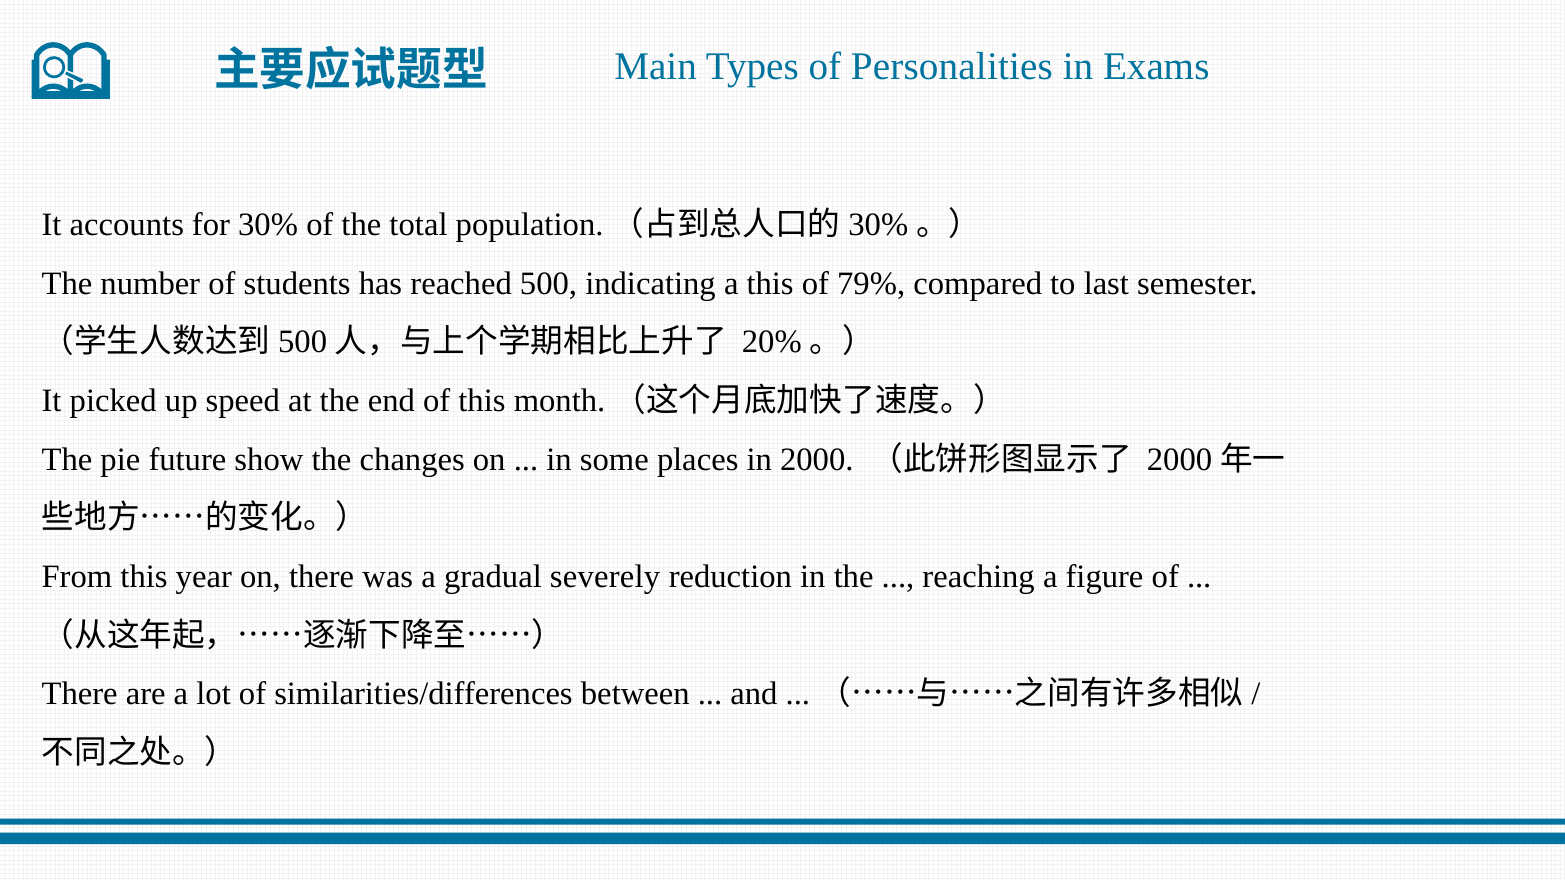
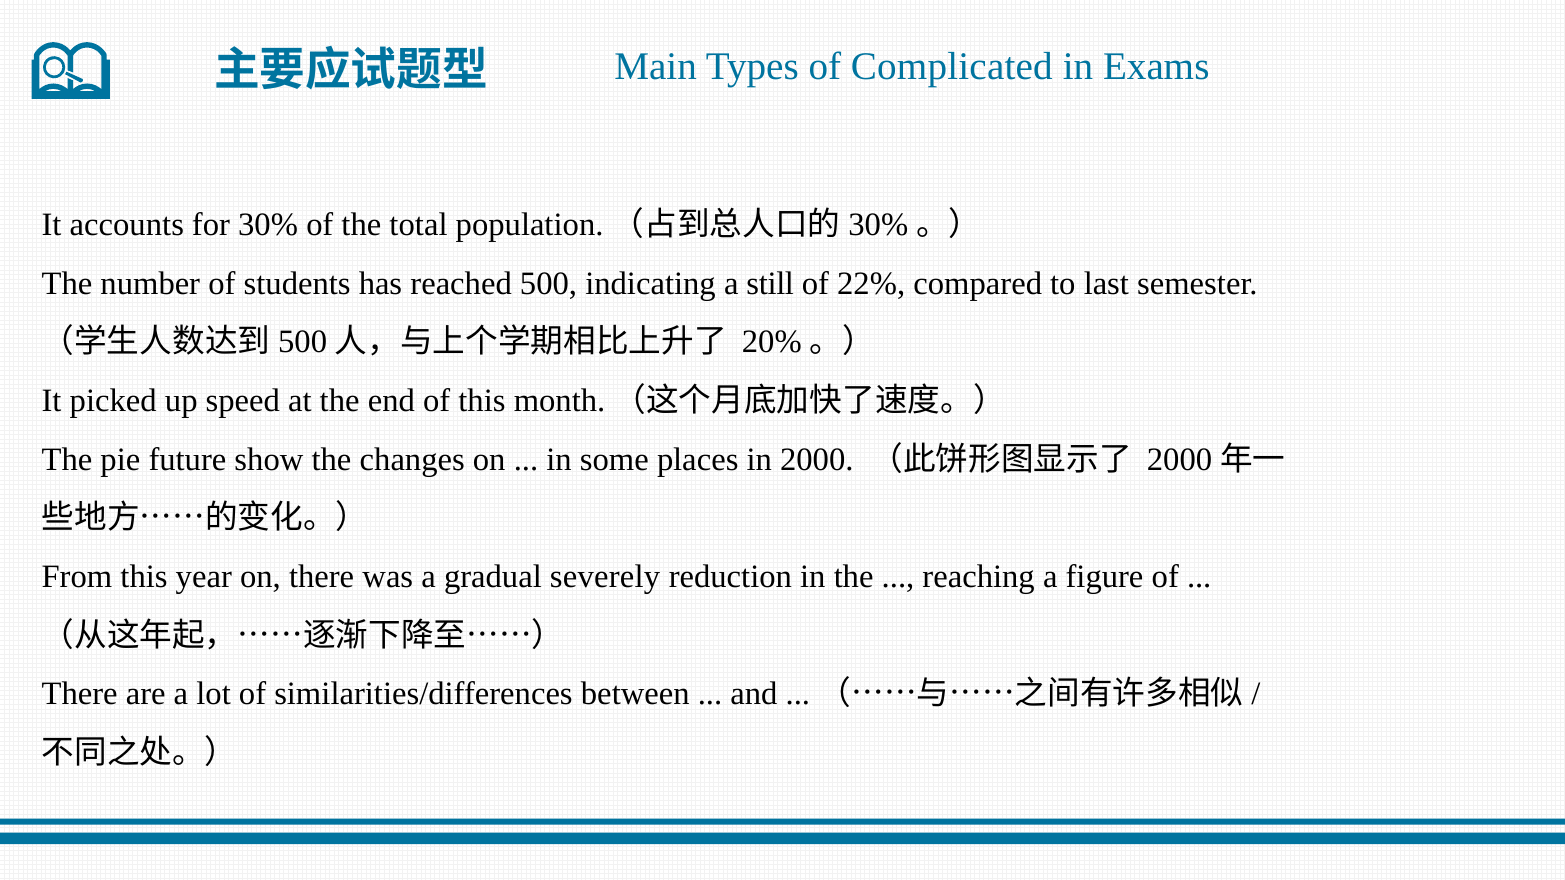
Personalities: Personalities -> Complicated (952, 66)
a this: this -> still (770, 283)
79%: 79% -> 22% (871, 283)
